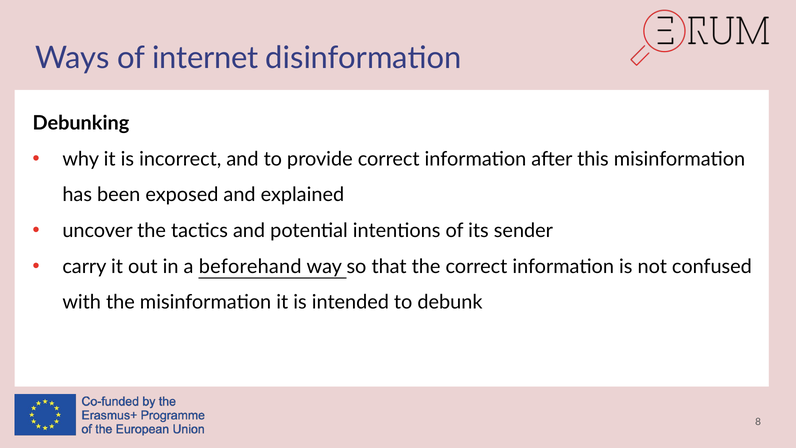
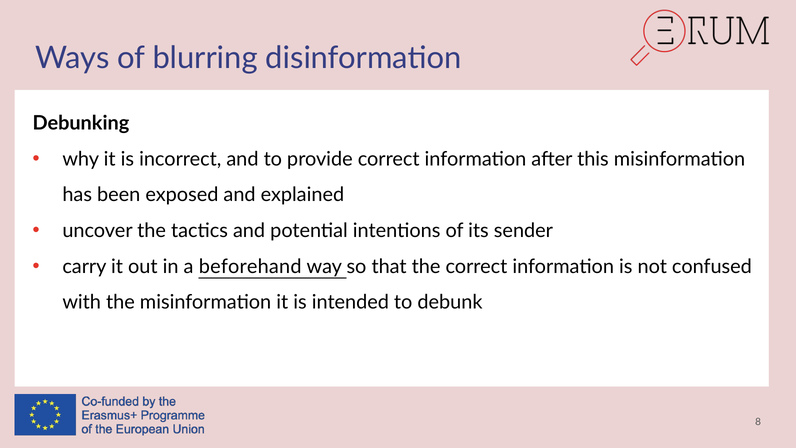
internet: internet -> blurring (205, 58)
